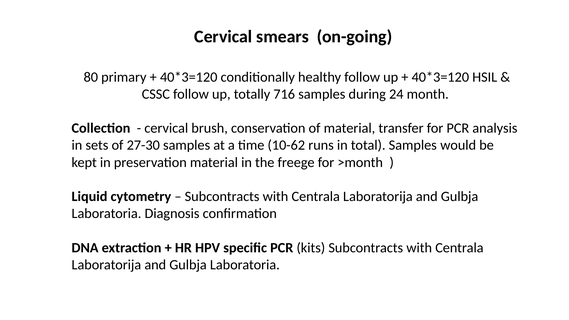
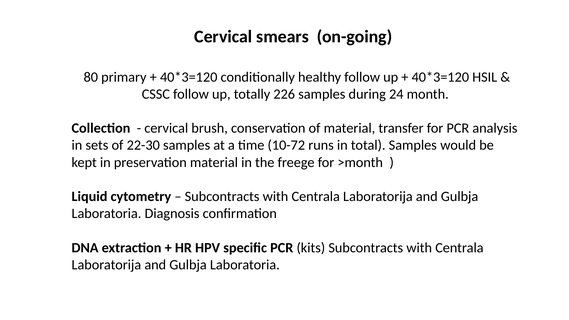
716: 716 -> 226 (284, 94)
27-30: 27-30 -> 22-30 (143, 145)
10-62: 10-62 -> 10-72 (286, 145)
